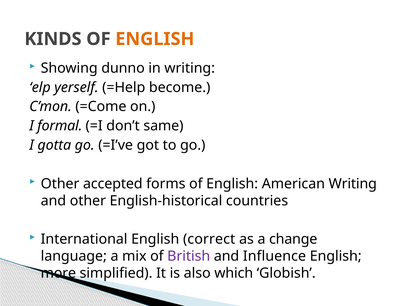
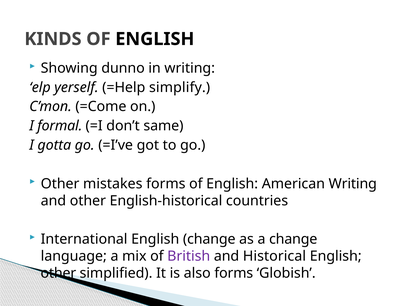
ENGLISH colour: orange -> black (155, 39)
become: become -> simplify (180, 87)
accepted: accepted -> mistakes (113, 184)
English correct: correct -> change (209, 239)
Influence: Influence -> Historical (274, 256)
more: more -> other (58, 273)
also which: which -> forms (234, 273)
